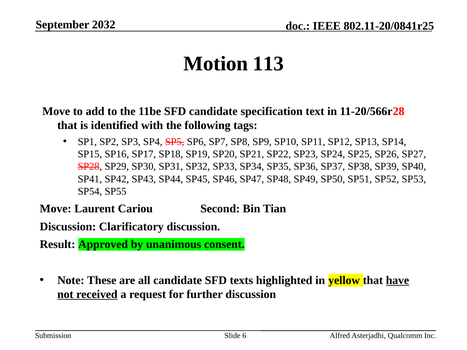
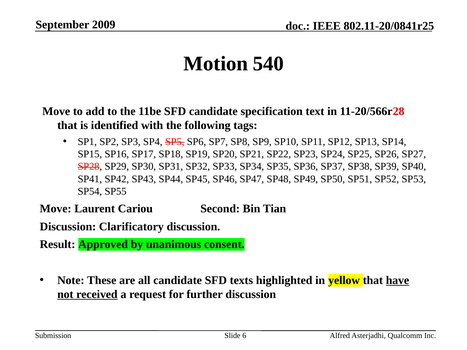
2032: 2032 -> 2009 (104, 25)
113: 113 -> 540 (268, 64)
